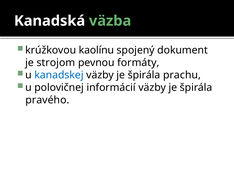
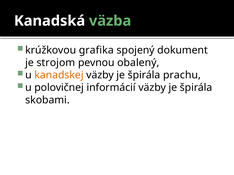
kaolínu: kaolínu -> grafika (96, 50)
formáty: formáty -> obalený (138, 63)
kanadskej colour: blue -> orange (59, 75)
pravého: pravého -> skobami (47, 100)
